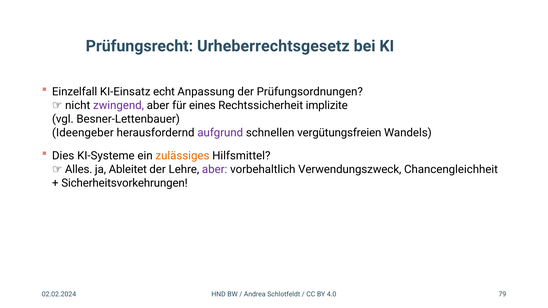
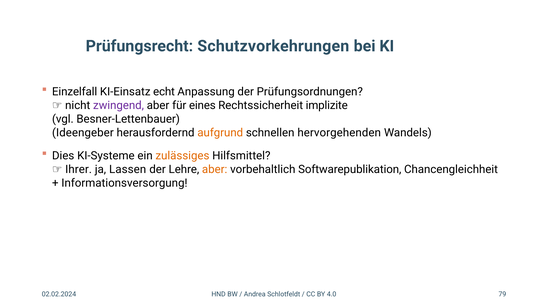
Urheberrechtsgesetz: Urheberrechtsgesetz -> Schutzvorkehrungen (273, 46)
aufgrund colour: purple -> orange (220, 133)
vergütungsfreien: vergütungsfreien -> hervorgehenden (339, 133)
Alles: Alles -> Ihrer (79, 169)
Ableitet: Ableitet -> Lassen (128, 169)
aber colour: purple -> orange (215, 169)
Verwendungszweck: Verwendungszweck -> Softwarepublikation (350, 169)
Sicherheitsvorkehrungen: Sicherheitsvorkehrungen -> Informationsversorgung (124, 183)
